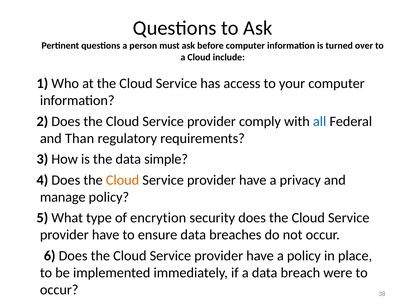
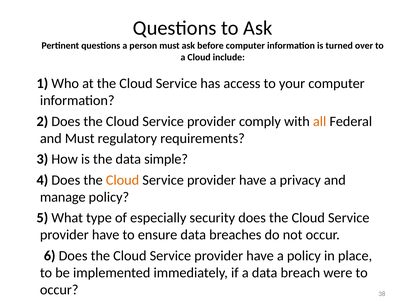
all colour: blue -> orange (320, 121)
and Than: Than -> Must (80, 138)
encrytion: encrytion -> especially (158, 217)
